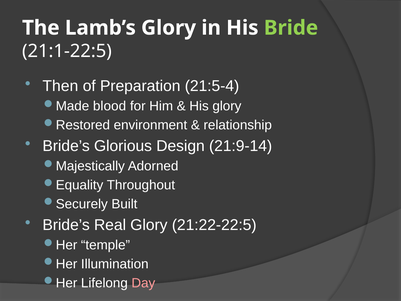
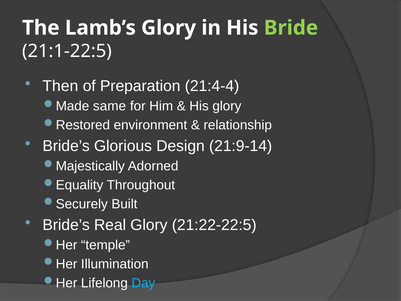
21:5-4: 21:5-4 -> 21:4-4 (212, 86)
blood: blood -> same (110, 106)
Day colour: pink -> light blue (143, 283)
